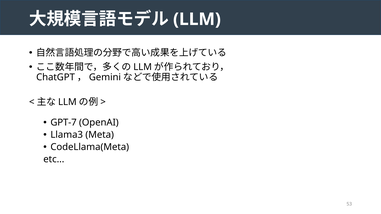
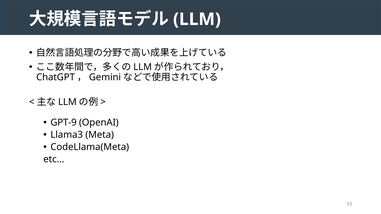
GPT-7: GPT-7 -> GPT-9 (64, 123)
